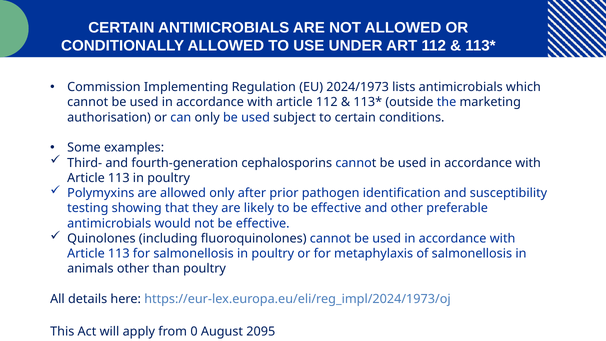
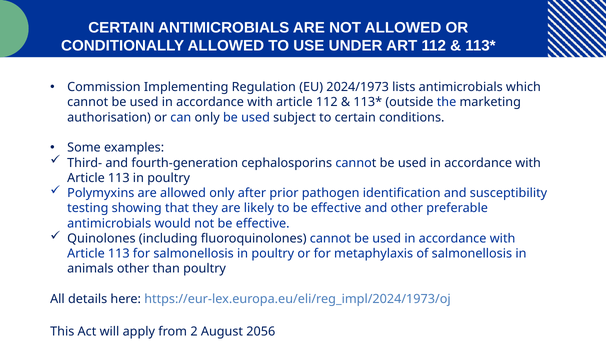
0: 0 -> 2 (194, 332)
2095: 2095 -> 2056 (261, 332)
